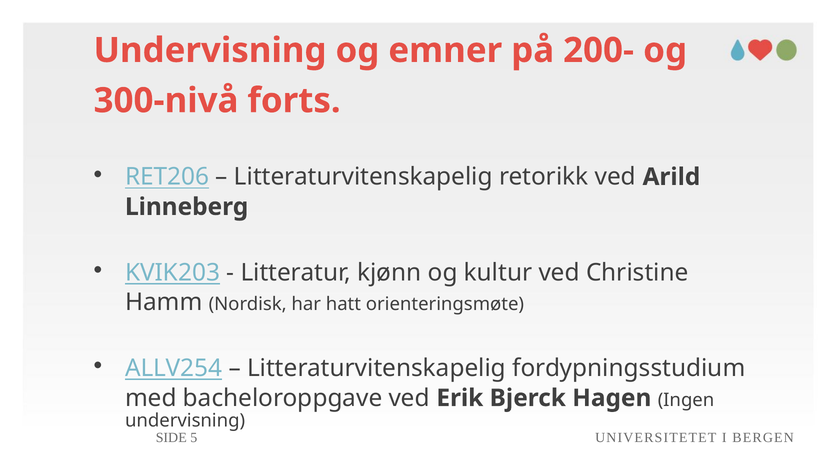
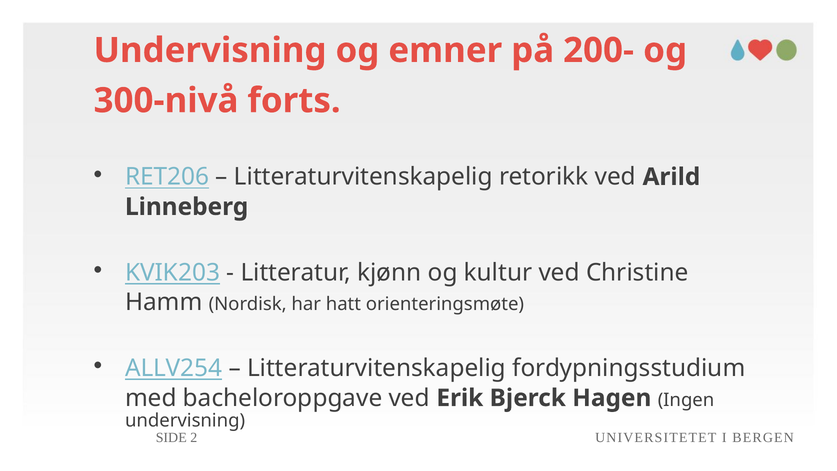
5: 5 -> 2 (194, 438)
